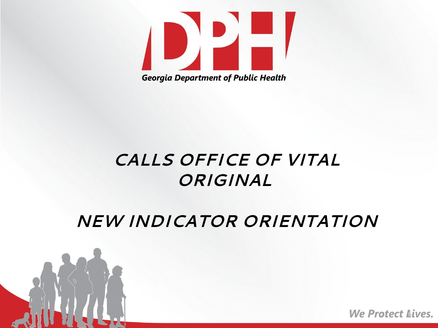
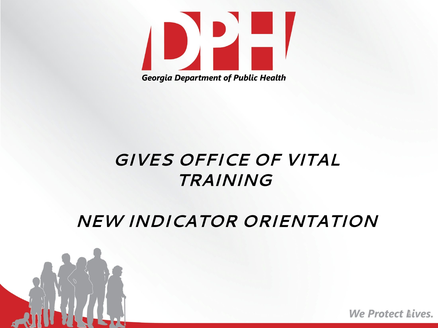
CALLS: CALLS -> GIVES (143, 160)
ORIGINAL: ORIGINAL -> TRAINING (224, 181)
